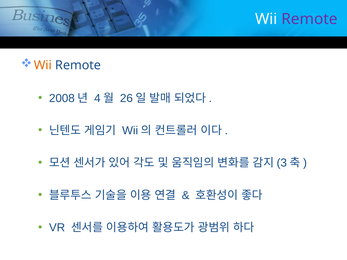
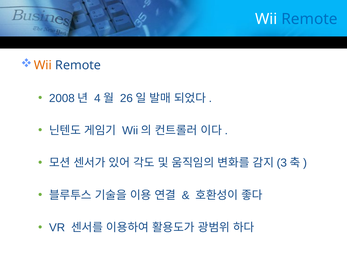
Remote colour: purple -> blue (310, 19)
